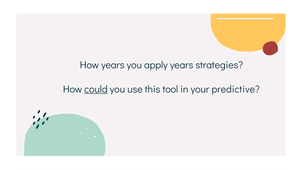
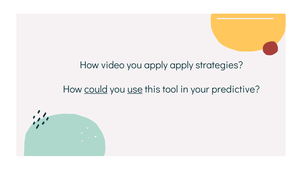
How years: years -> video (113, 65)
apply years: years -> apply (182, 65)
use underline: none -> present (135, 89)
